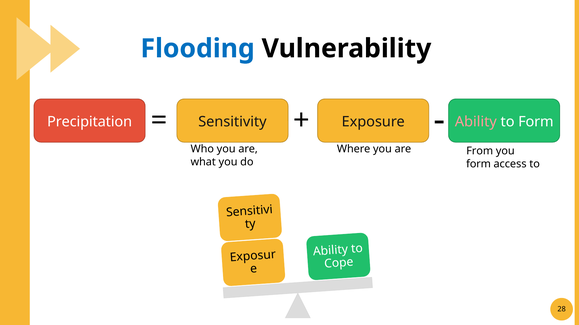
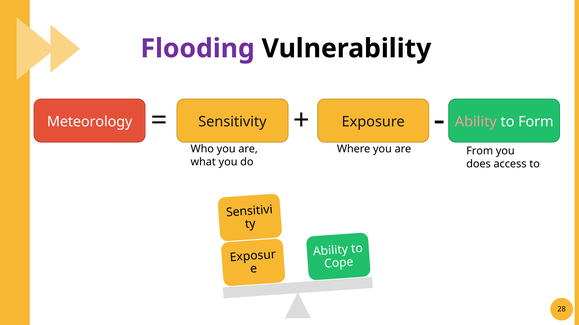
Flooding colour: blue -> purple (198, 49)
Precipitation: Precipitation -> Meteorology (90, 122)
form: form -> does (479, 164)
